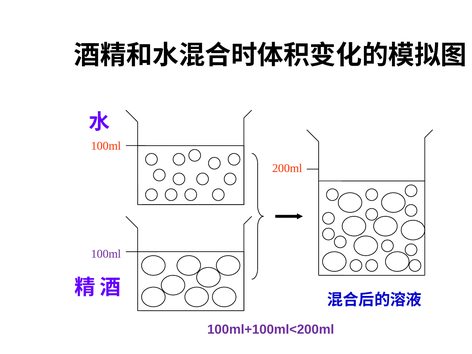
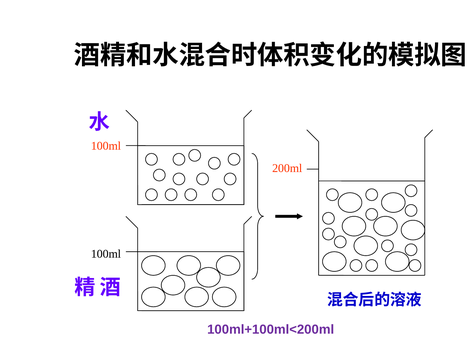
100ml colour: purple -> black (106, 254)
